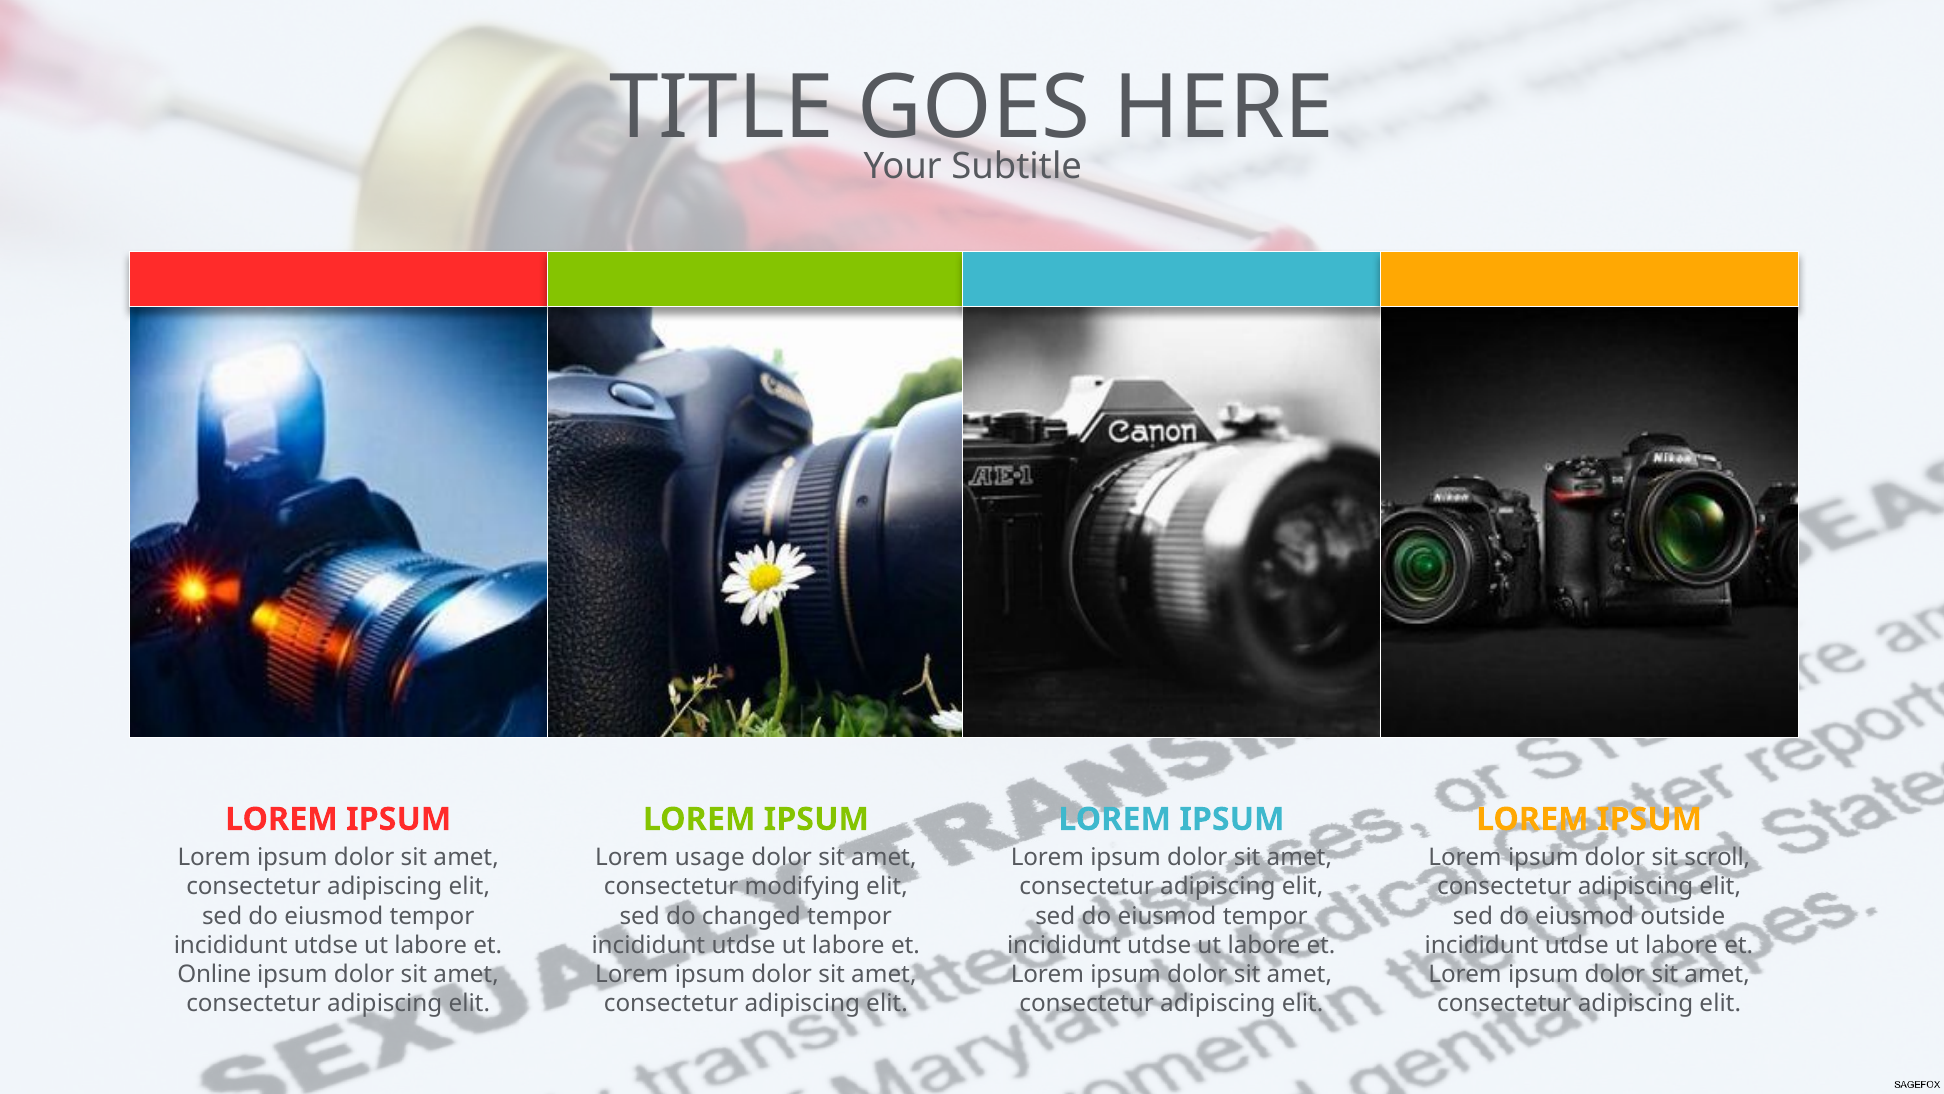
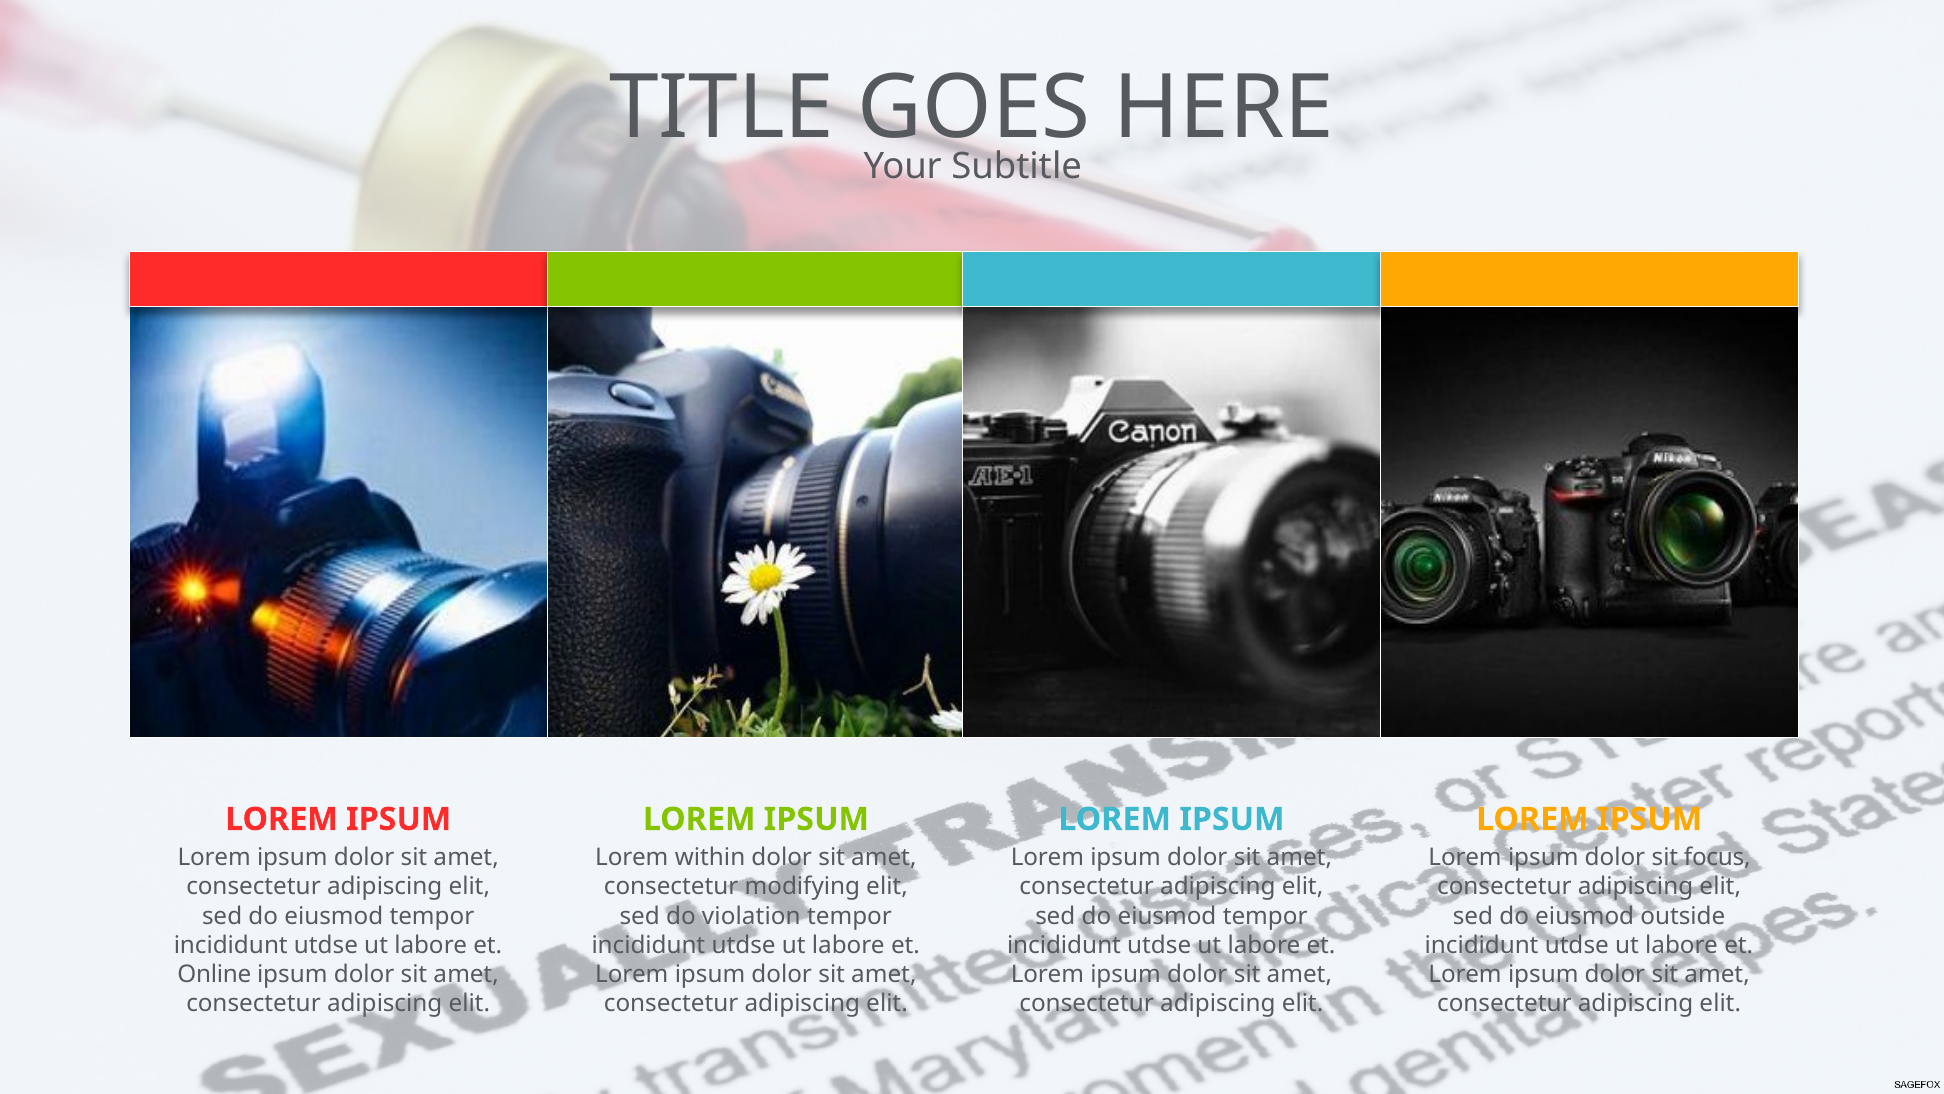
usage: usage -> within (710, 857)
scroll: scroll -> focus (1717, 857)
changed: changed -> violation (751, 916)
